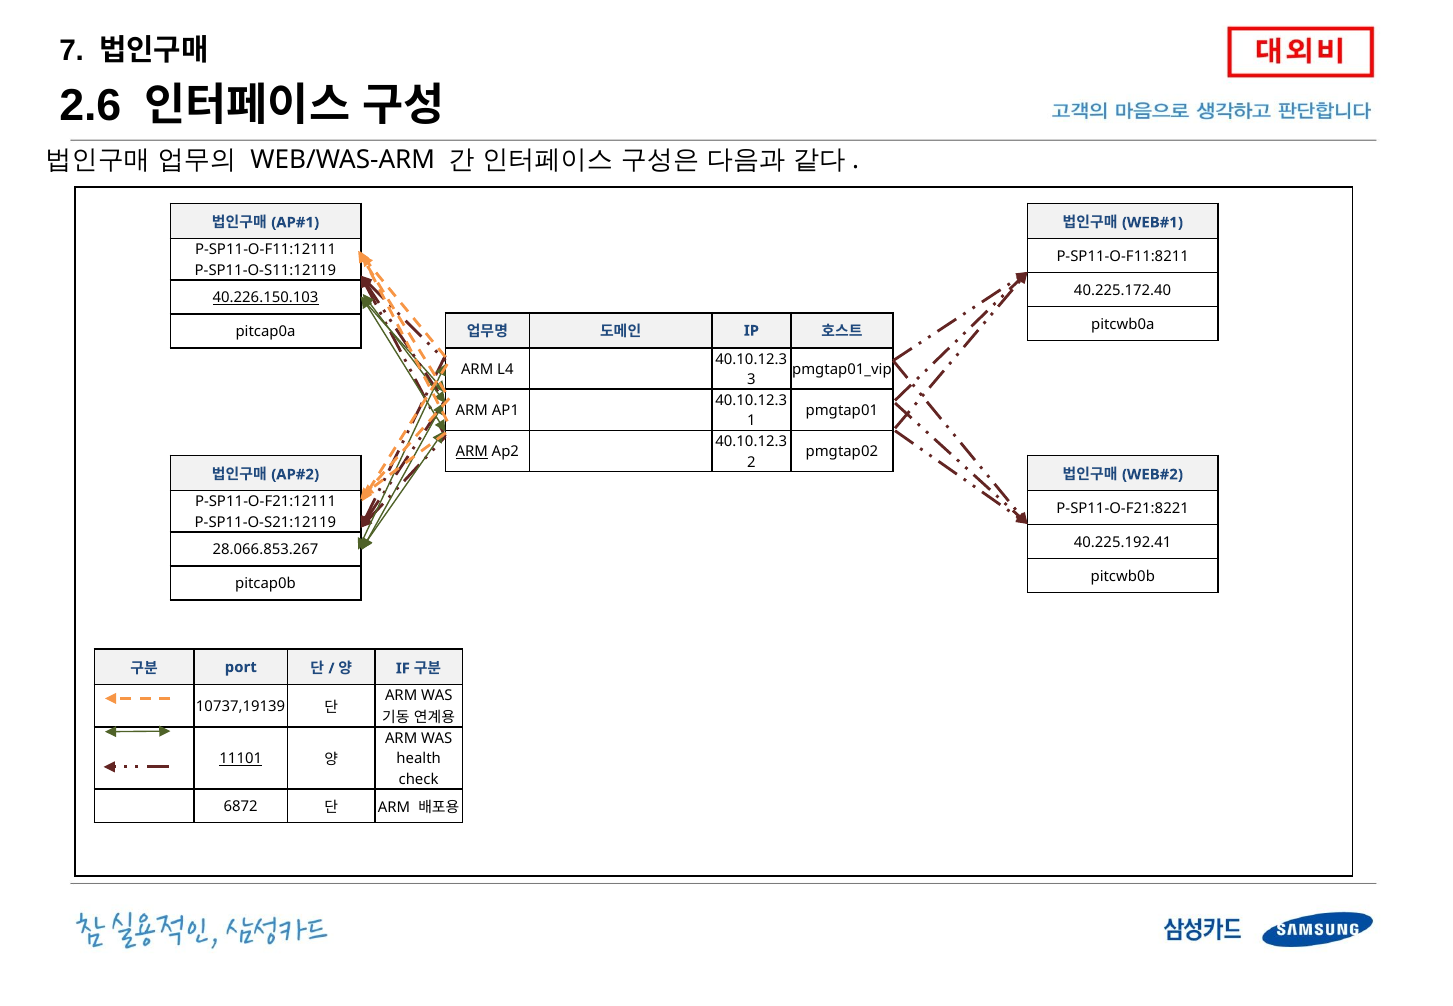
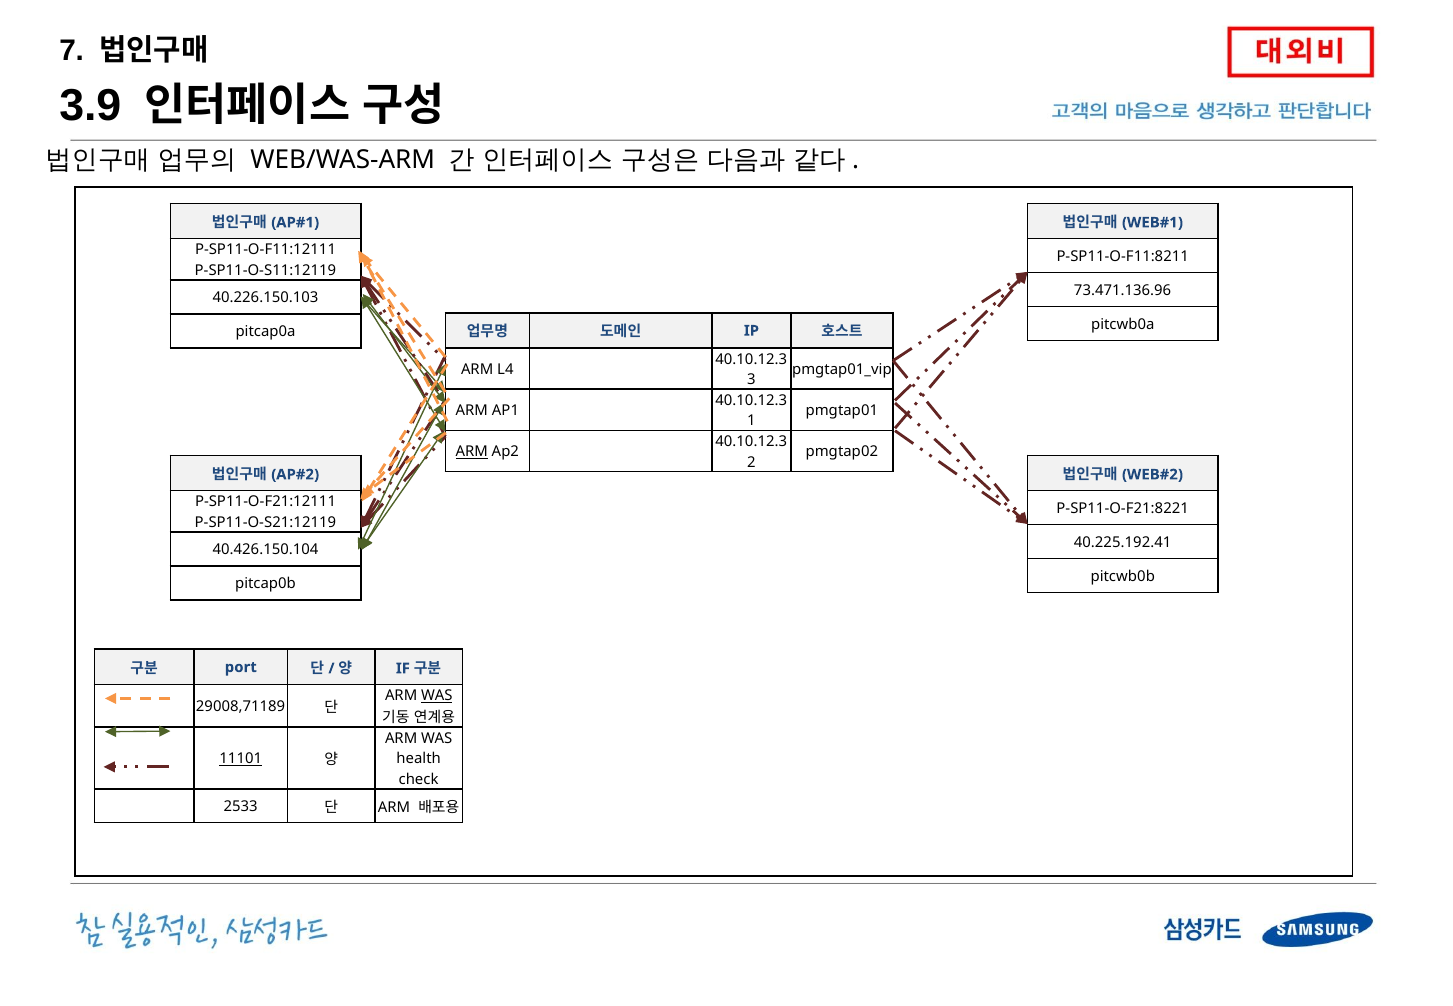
2.6: 2.6 -> 3.9 (90, 105)
40.225.172.40: 40.225.172.40 -> 73.471.136.96 (1123, 290)
40.226.150.103 underline: present -> none (266, 298)
28.066.853.267: 28.066.853.267 -> 40.426.150.104 (266, 550)
WAS underline: none -> present (437, 696)
10737,19139: 10737,19139 -> 29008,71189 (241, 707)
6872: 6872 -> 2533 (241, 807)
